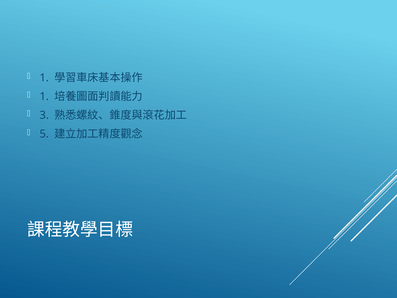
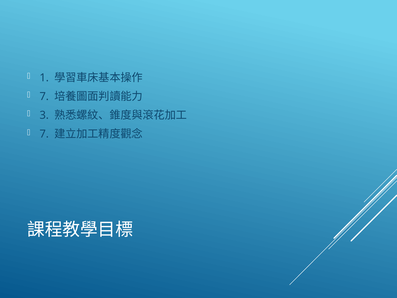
1: 1 -> 7 (44, 96)
5: 5 -> 7 (44, 134)
